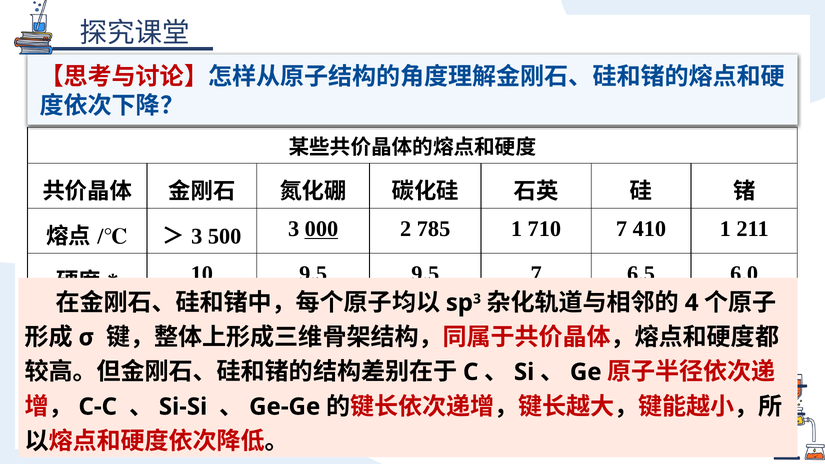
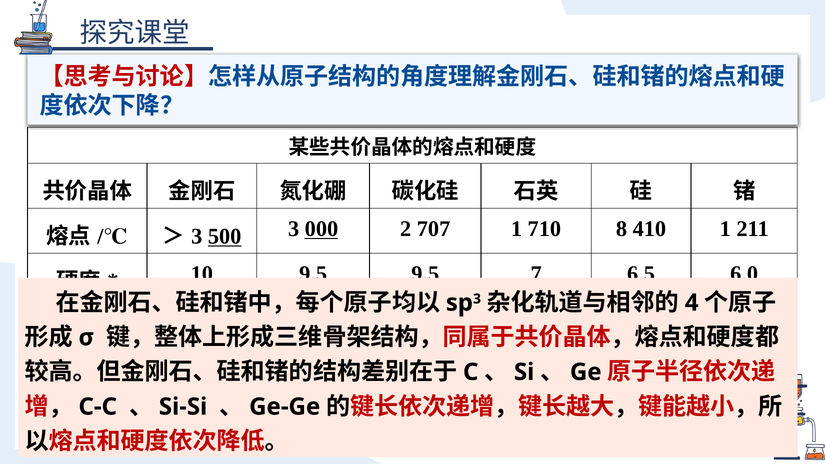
500 underline: none -> present (225, 236)
785: 785 -> 707 (434, 229)
710 7: 7 -> 8 (622, 229)
